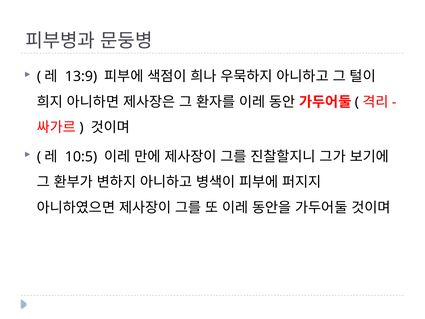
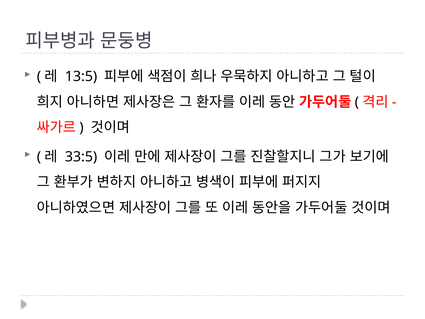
13:9: 13:9 -> 13:5 (81, 77)
10:5: 10:5 -> 33:5 (81, 157)
